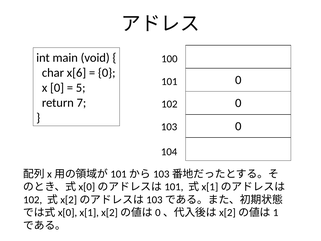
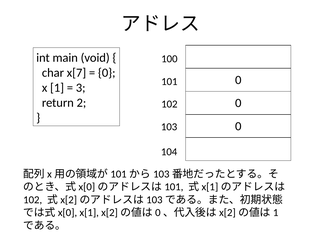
x[6: x[6 -> x[7 (76, 73)
x 0: 0 -> 1 (57, 88)
5: 5 -> 3 (81, 88)
7: 7 -> 2 (81, 103)
